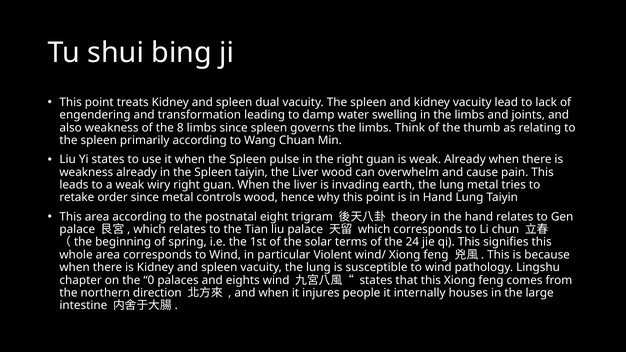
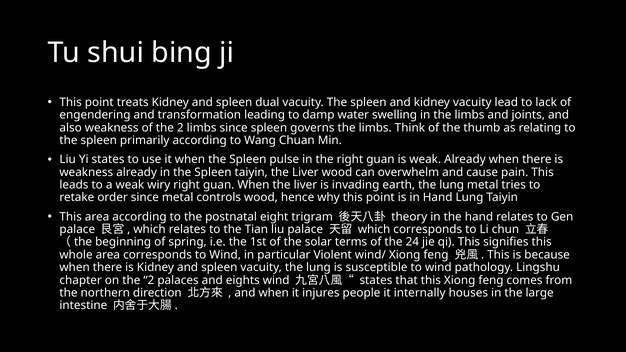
of the 8: 8 -> 2 (180, 128)
on the 0: 0 -> 2 (149, 280)
